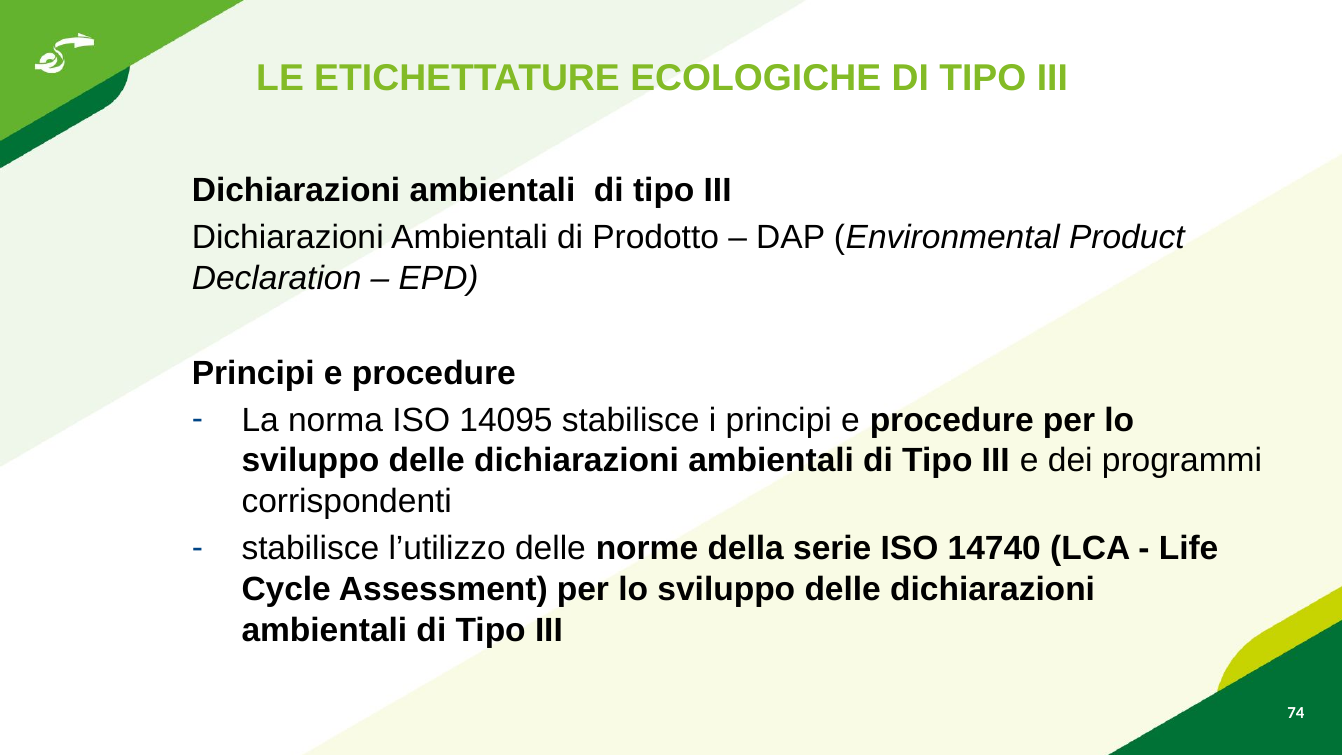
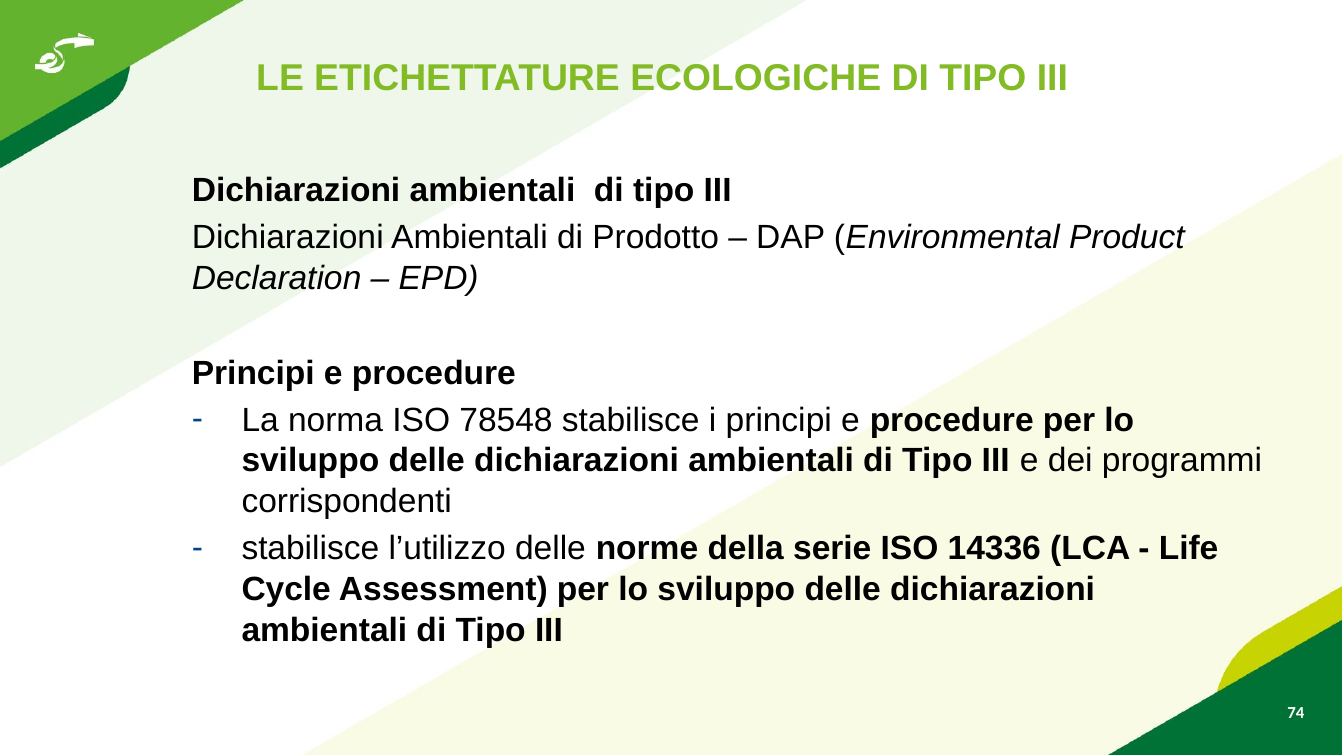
14095: 14095 -> 78548 (506, 420)
14740: 14740 -> 14336 (994, 549)
